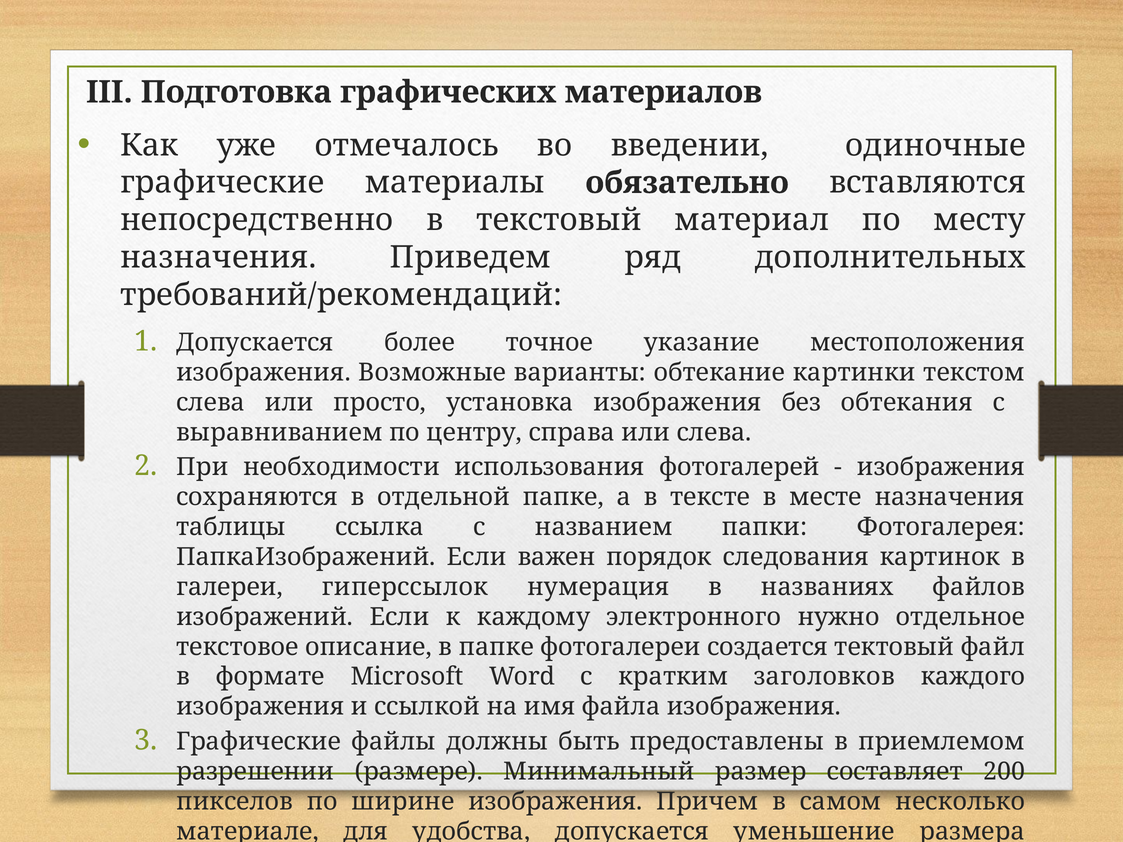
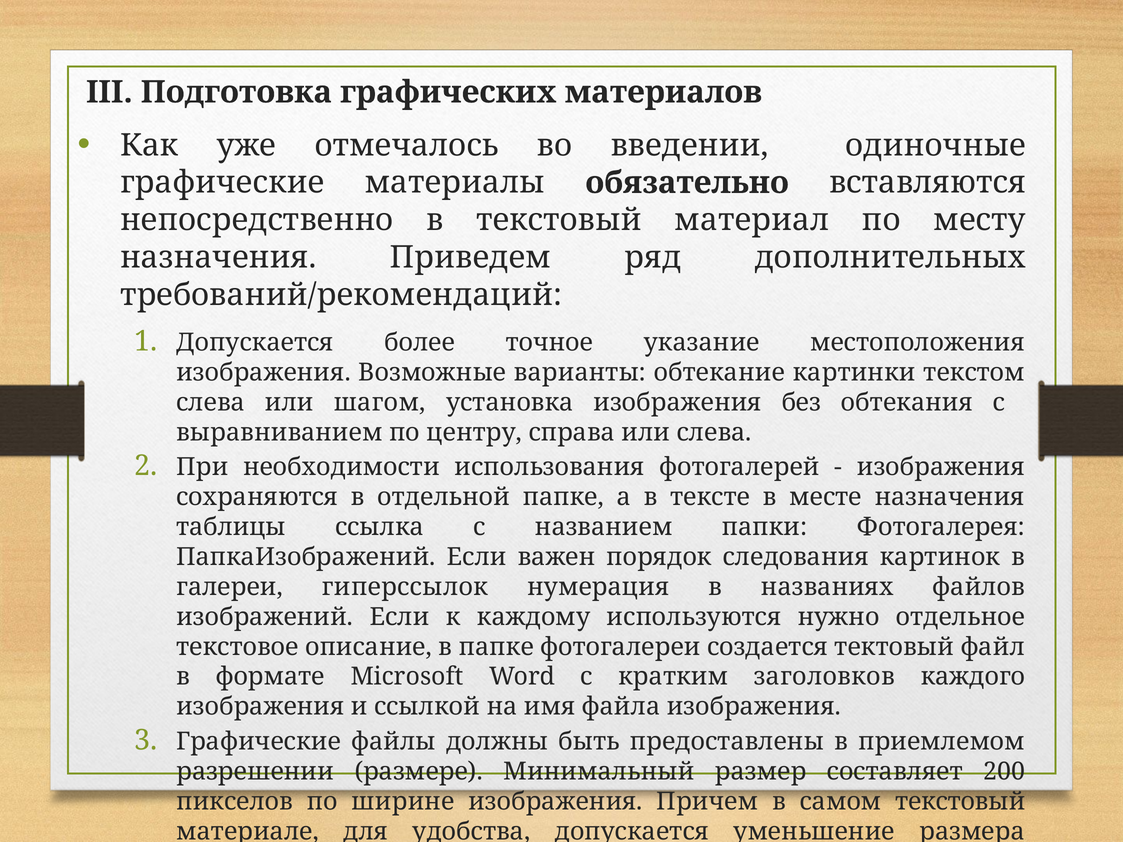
просто: просто -> шагом (380, 403)
электронного: электронного -> используются (694, 617)
самом несколько: несколько -> текстовый (960, 802)
